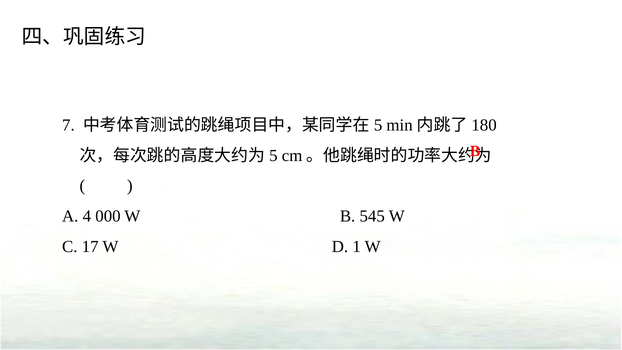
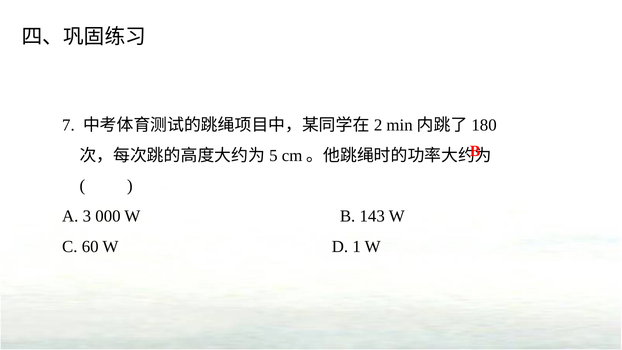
5: 5 -> 2 (378, 125)
4: 4 -> 3 (87, 216)
545: 545 -> 143 (372, 216)
17: 17 -> 60 (90, 246)
